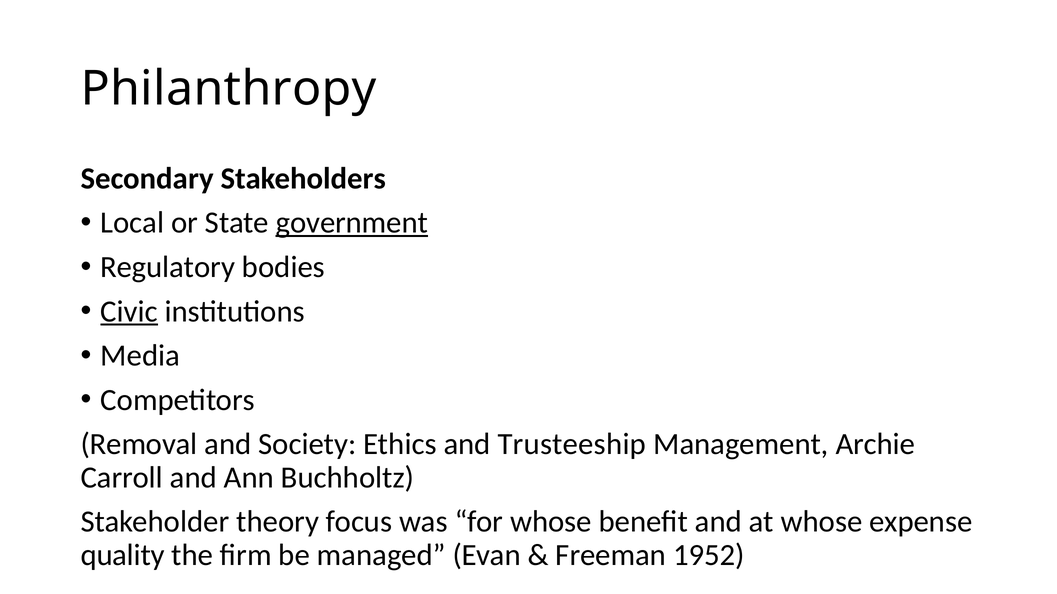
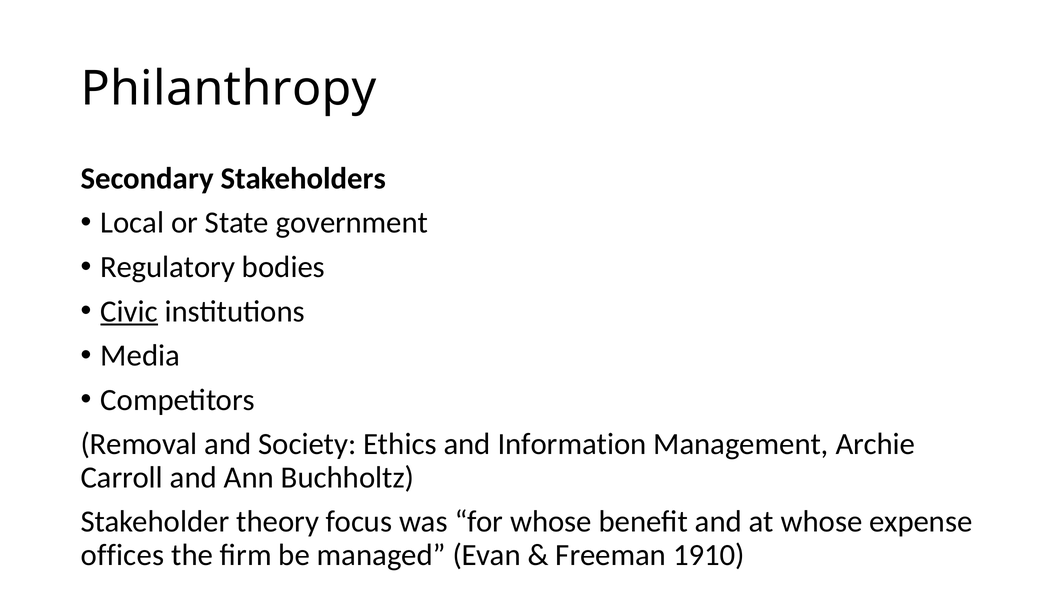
government underline: present -> none (352, 223)
Trusteeship: Trusteeship -> Information (572, 445)
quality: quality -> offices (122, 556)
1952: 1952 -> 1910 (709, 556)
